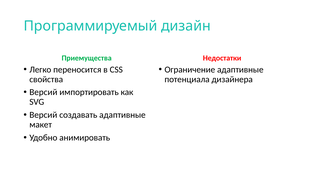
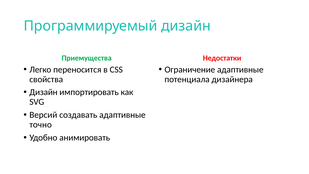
Версий: Версий -> Дизайн (43, 92)
макет: макет -> точно (41, 125)
